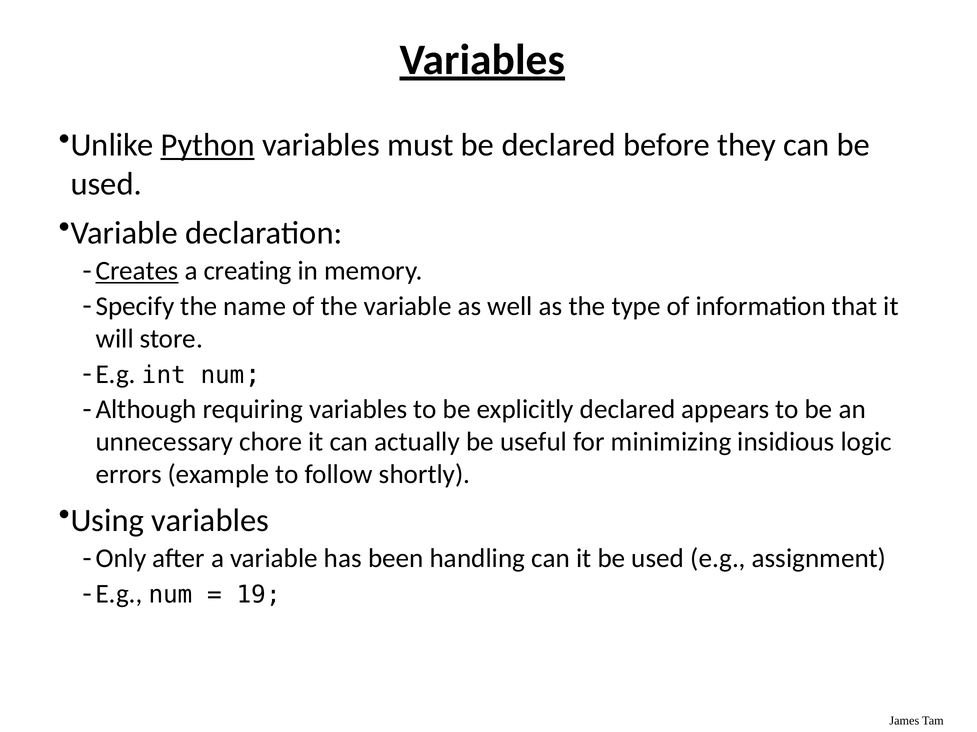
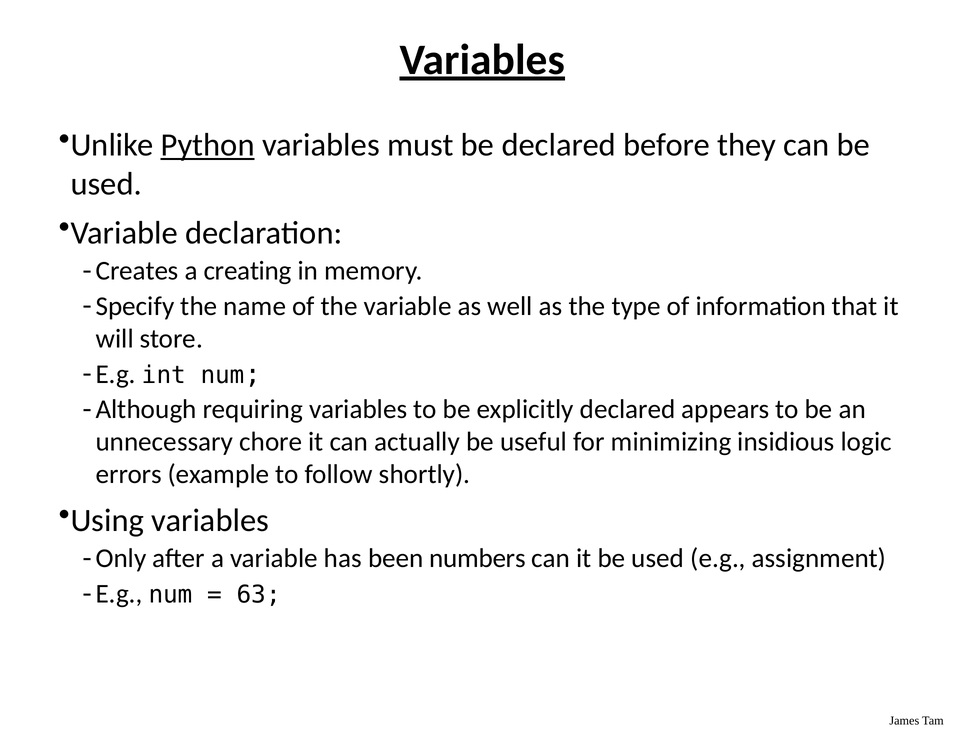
Creates underline: present -> none (137, 271)
handling: handling -> numbers (478, 559)
19: 19 -> 63 (259, 595)
